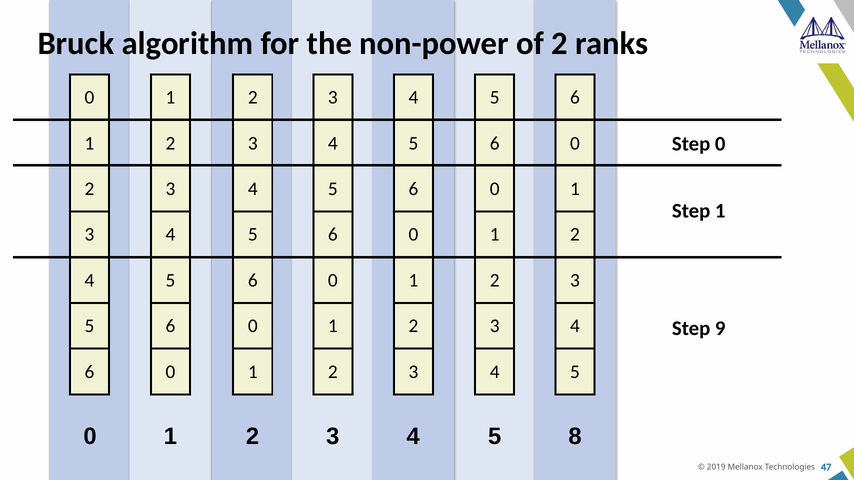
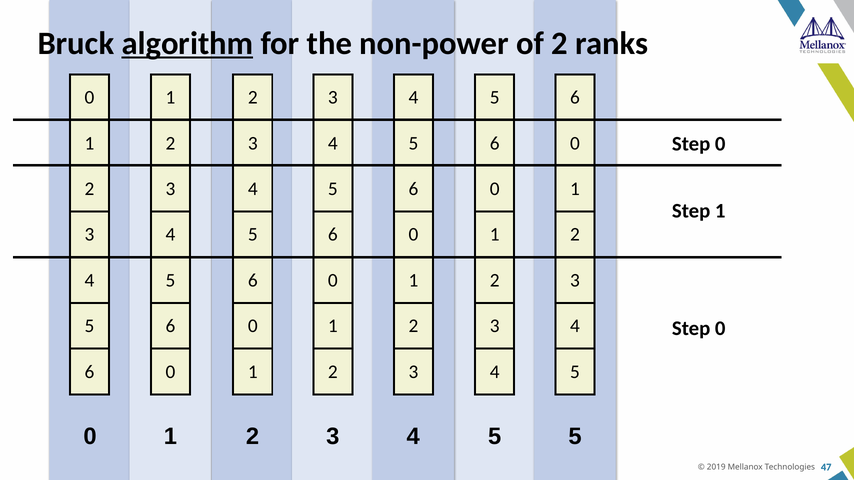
algorithm underline: none -> present (187, 44)
9: 9 -> 0 (720, 329)
5 8: 8 -> 5 (575, 437)
